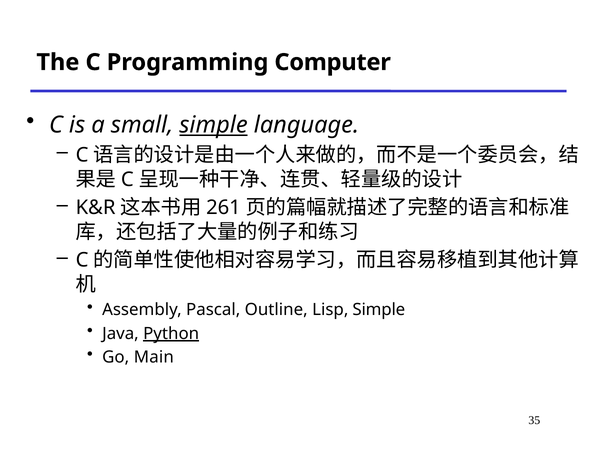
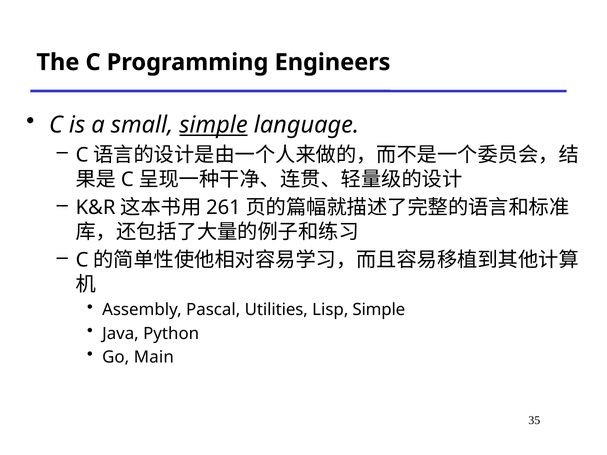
Computer: Computer -> Engineers (333, 62)
Outline: Outline -> Utilities (276, 310)
Python underline: present -> none (171, 334)
